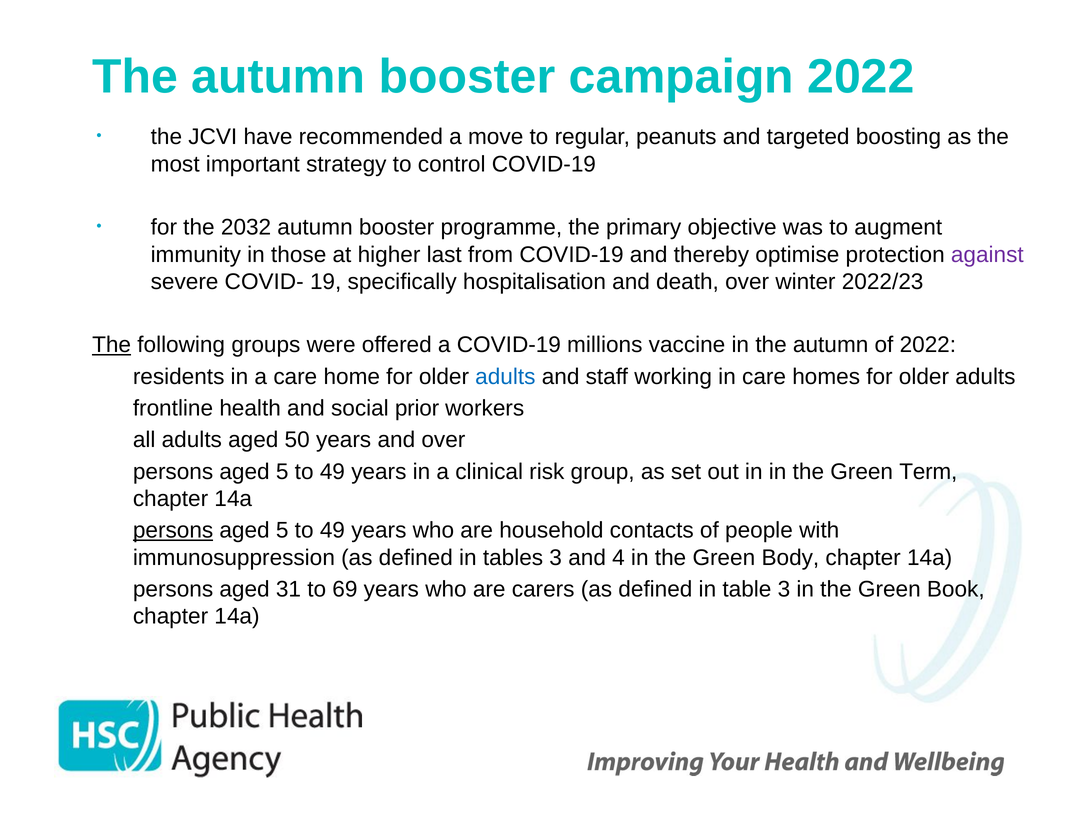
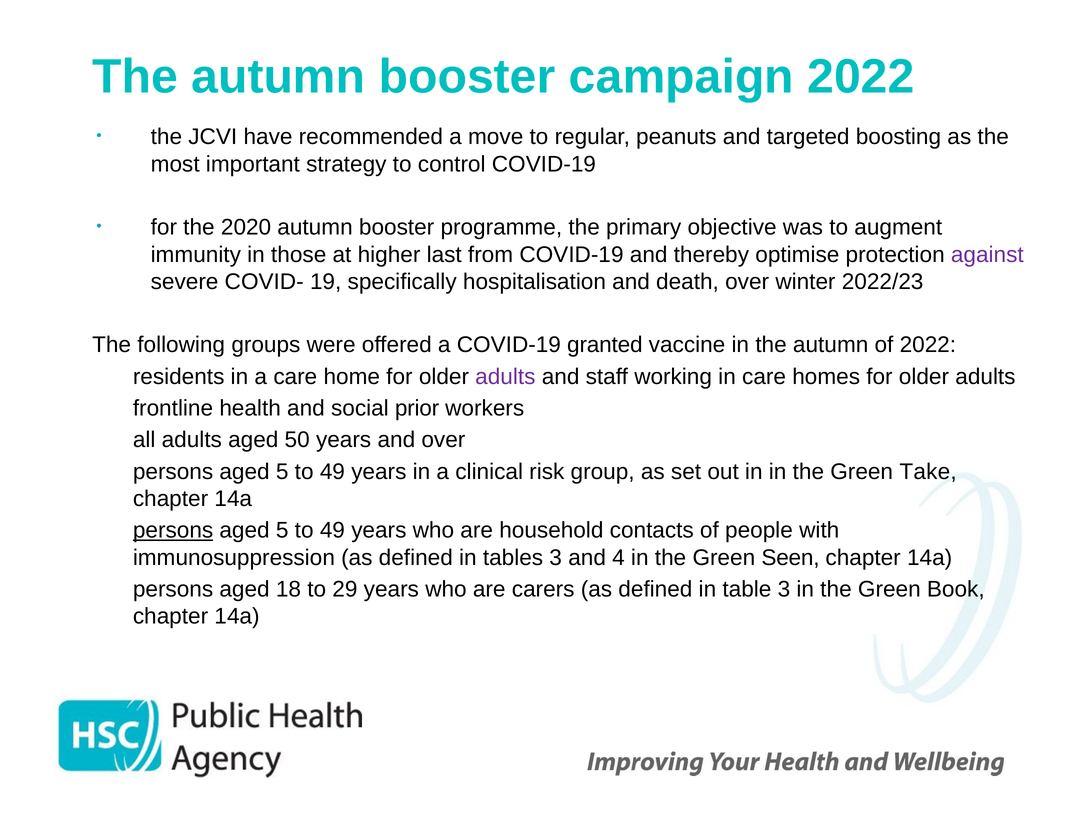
2032: 2032 -> 2020 (246, 227)
The underline: present -> none (112, 345)
millions: millions -> granted (605, 345)
adults colour: blue -> purple (505, 377)
Term: Term -> Take (928, 472)
Body: Body -> Seen (790, 557)
31: 31 -> 18 (289, 589)
69: 69 -> 29 (345, 589)
